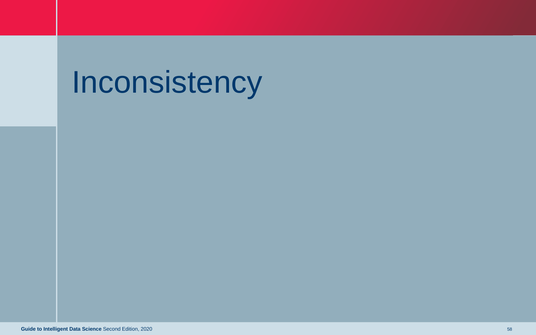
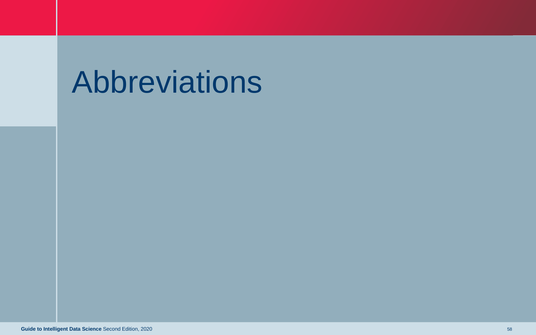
Inconsistency: Inconsistency -> Abbreviations (167, 82)
